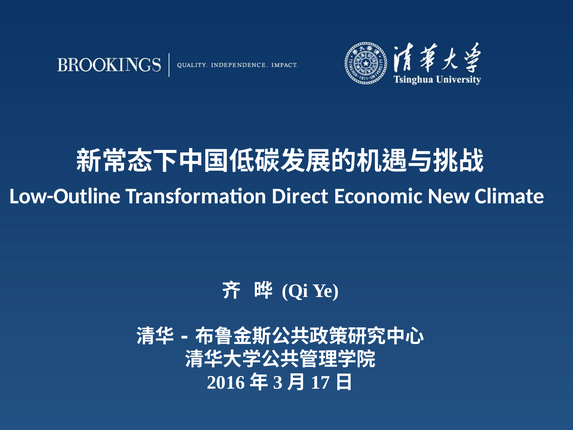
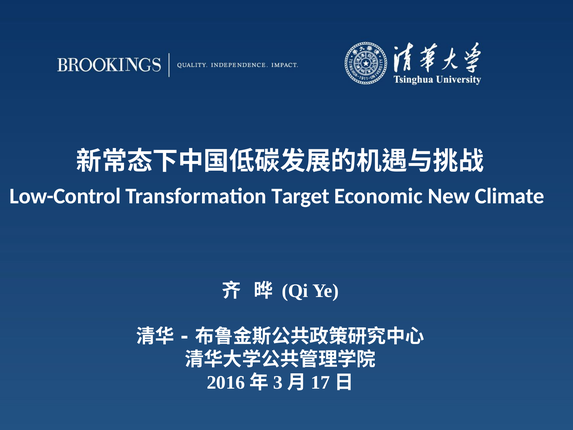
Low-Outline: Low-Outline -> Low-Control (65, 196)
Direct: Direct -> Target (301, 196)
